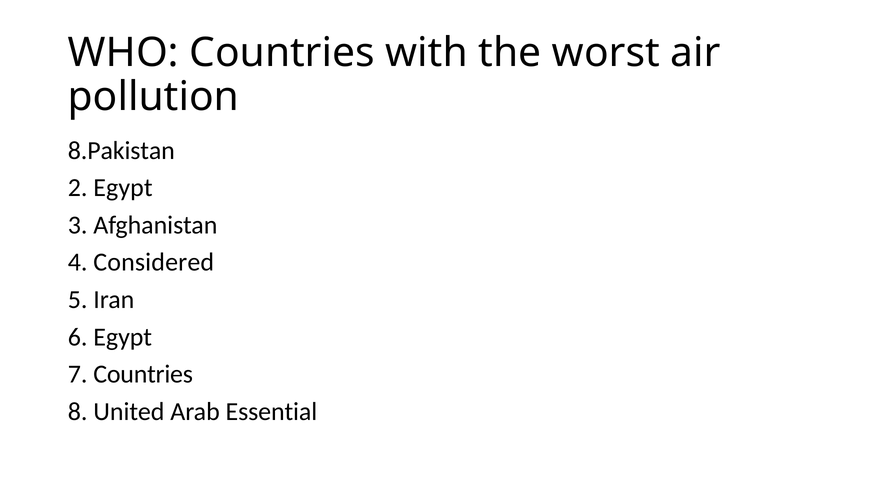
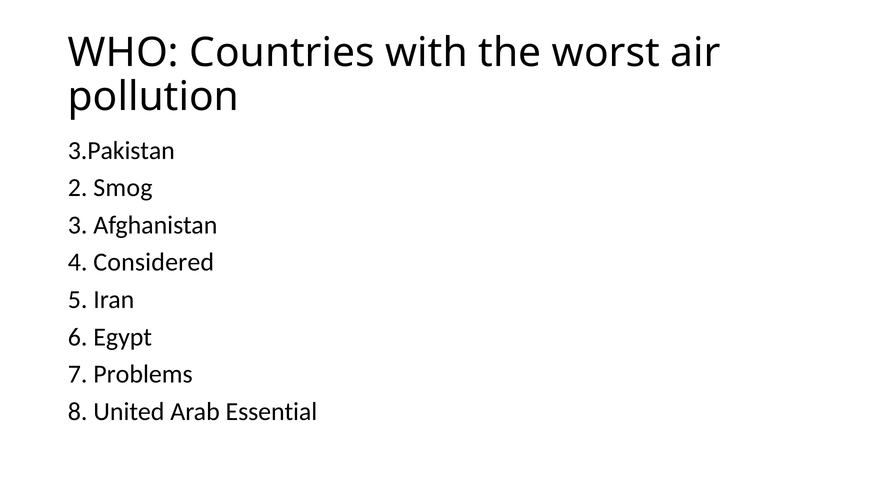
8.Pakistan: 8.Pakistan -> 3.Pakistan (121, 150)
2 Egypt: Egypt -> Smog (123, 188)
7 Countries: Countries -> Problems (143, 374)
